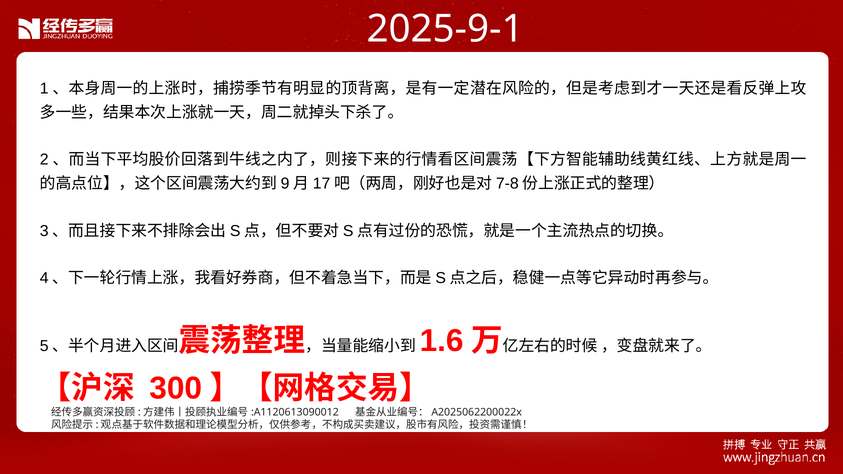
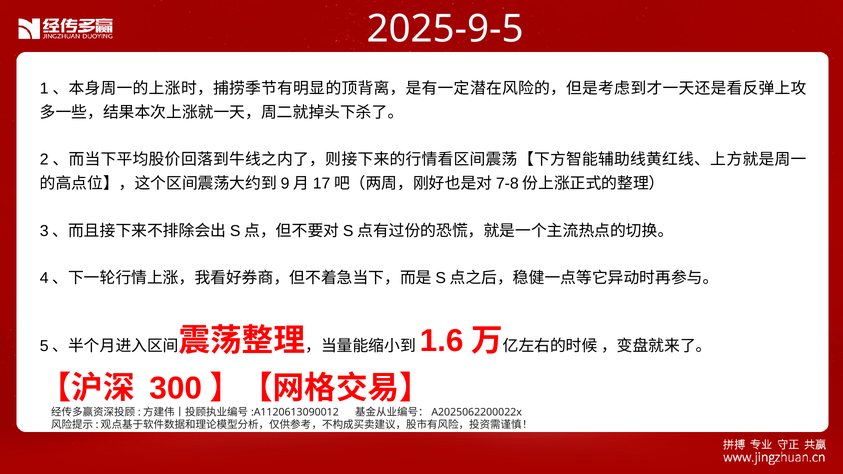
2025-9-1: 2025-9-1 -> 2025-9-5 (445, 29)
